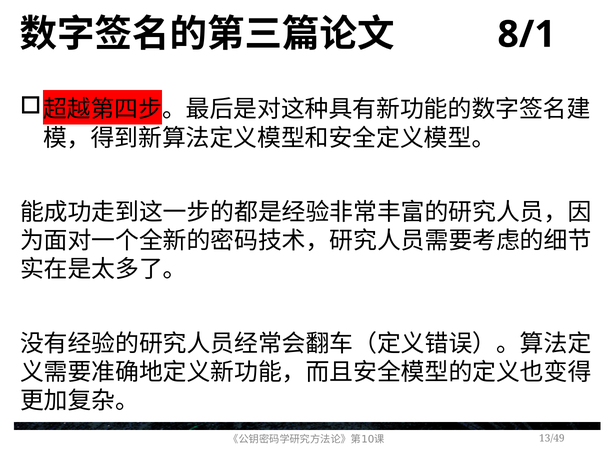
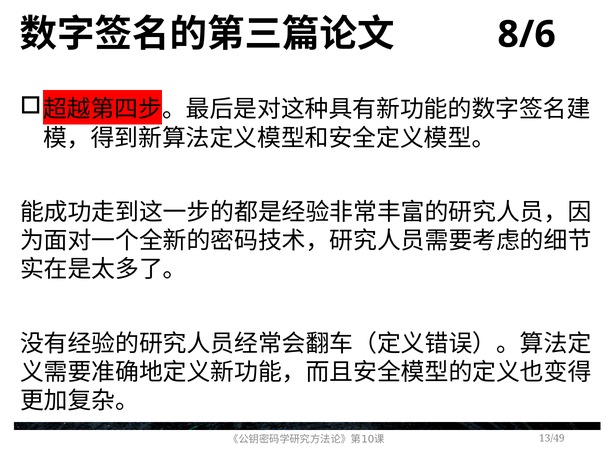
8/1: 8/1 -> 8/6 (527, 34)
